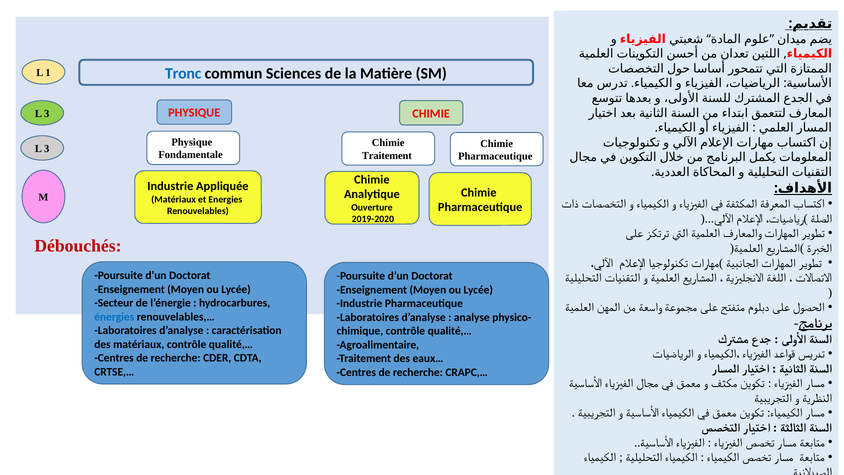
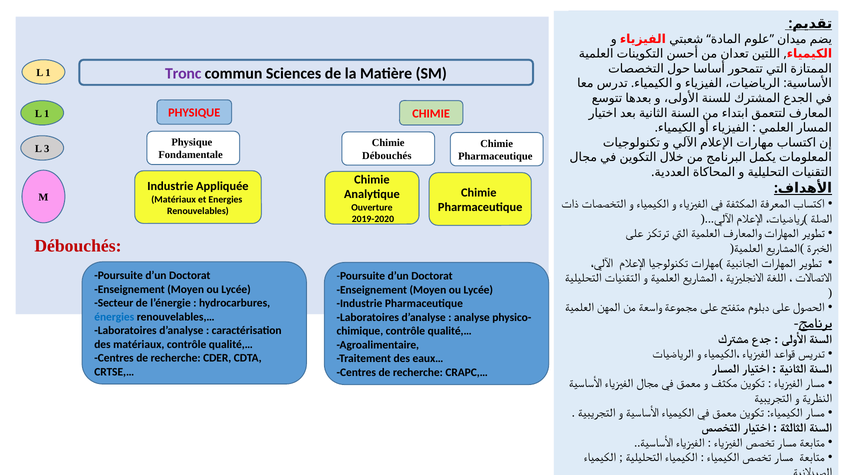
Tronc colour: blue -> purple (183, 73)
3: 3 -> 1 (47, 113)
Traitement: Traitement -> Débouchés (387, 156)
